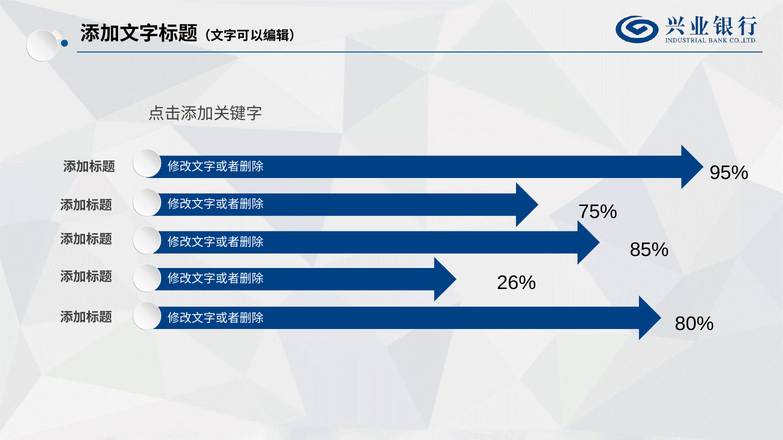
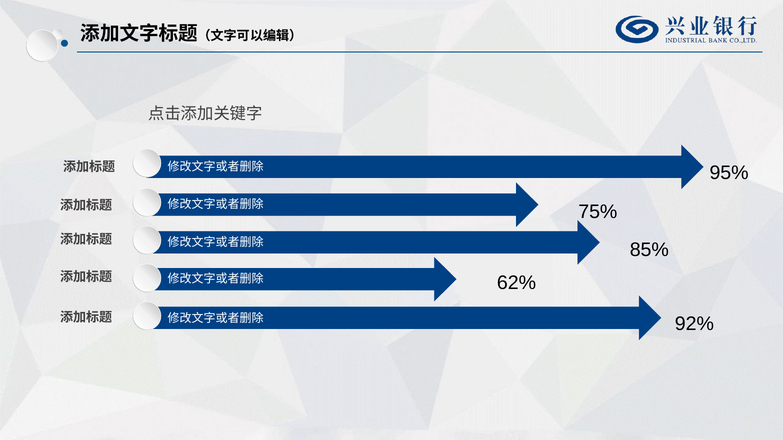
26%: 26% -> 62% (517, 283)
80%: 80% -> 92% (694, 324)
